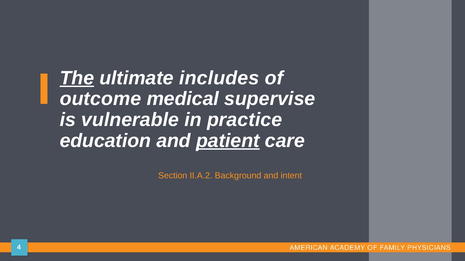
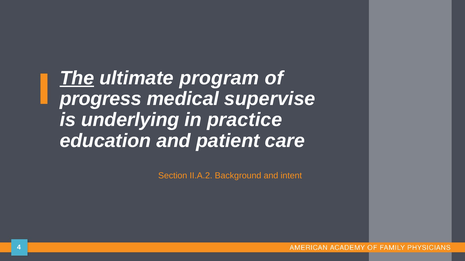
includes: includes -> program (219, 78)
outcome: outcome -> progress (101, 99)
vulnerable: vulnerable -> underlying (130, 120)
patient underline: present -> none (228, 141)
